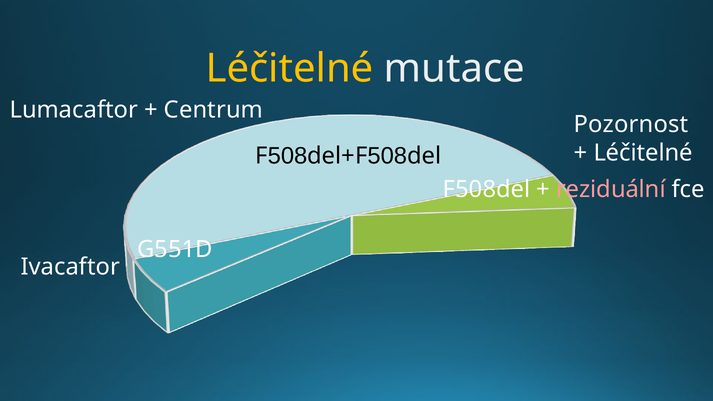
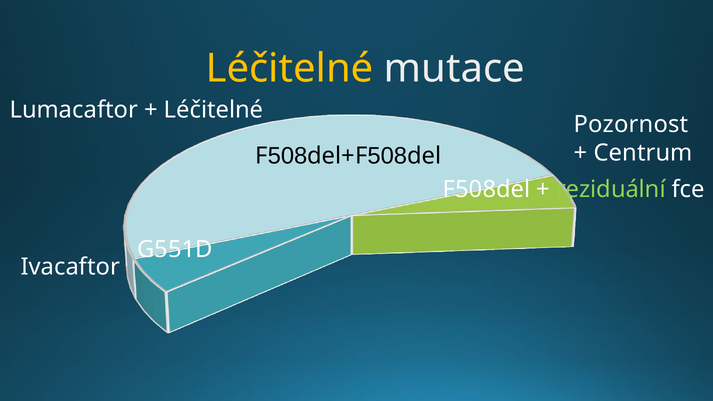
Centrum: Centrum -> Léčitelné (214, 110)
Léčitelné: Léčitelné -> Centrum (643, 153)
reziduální colour: pink -> light green (611, 189)
